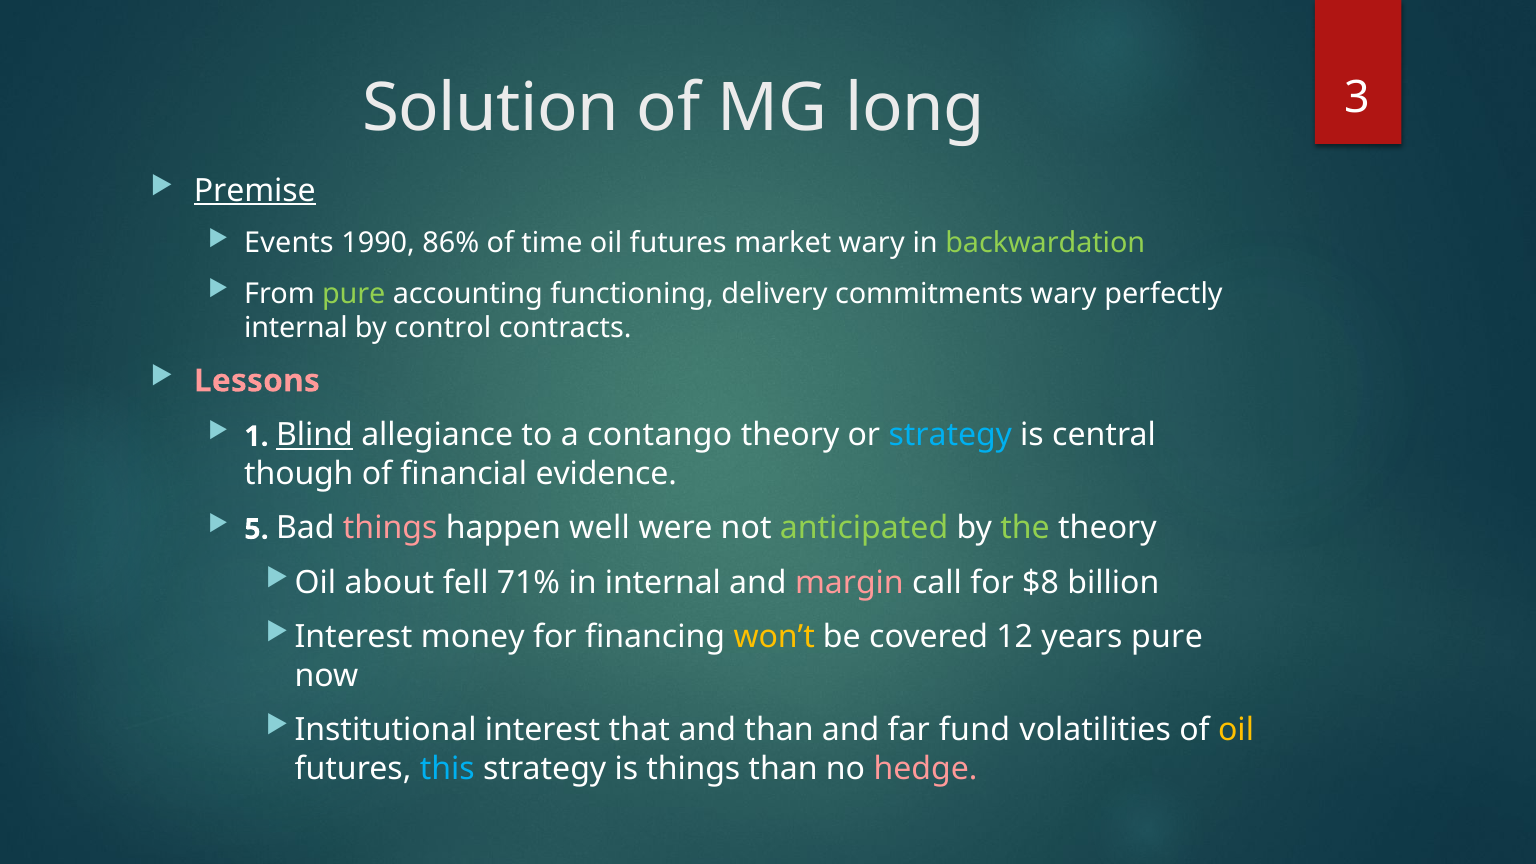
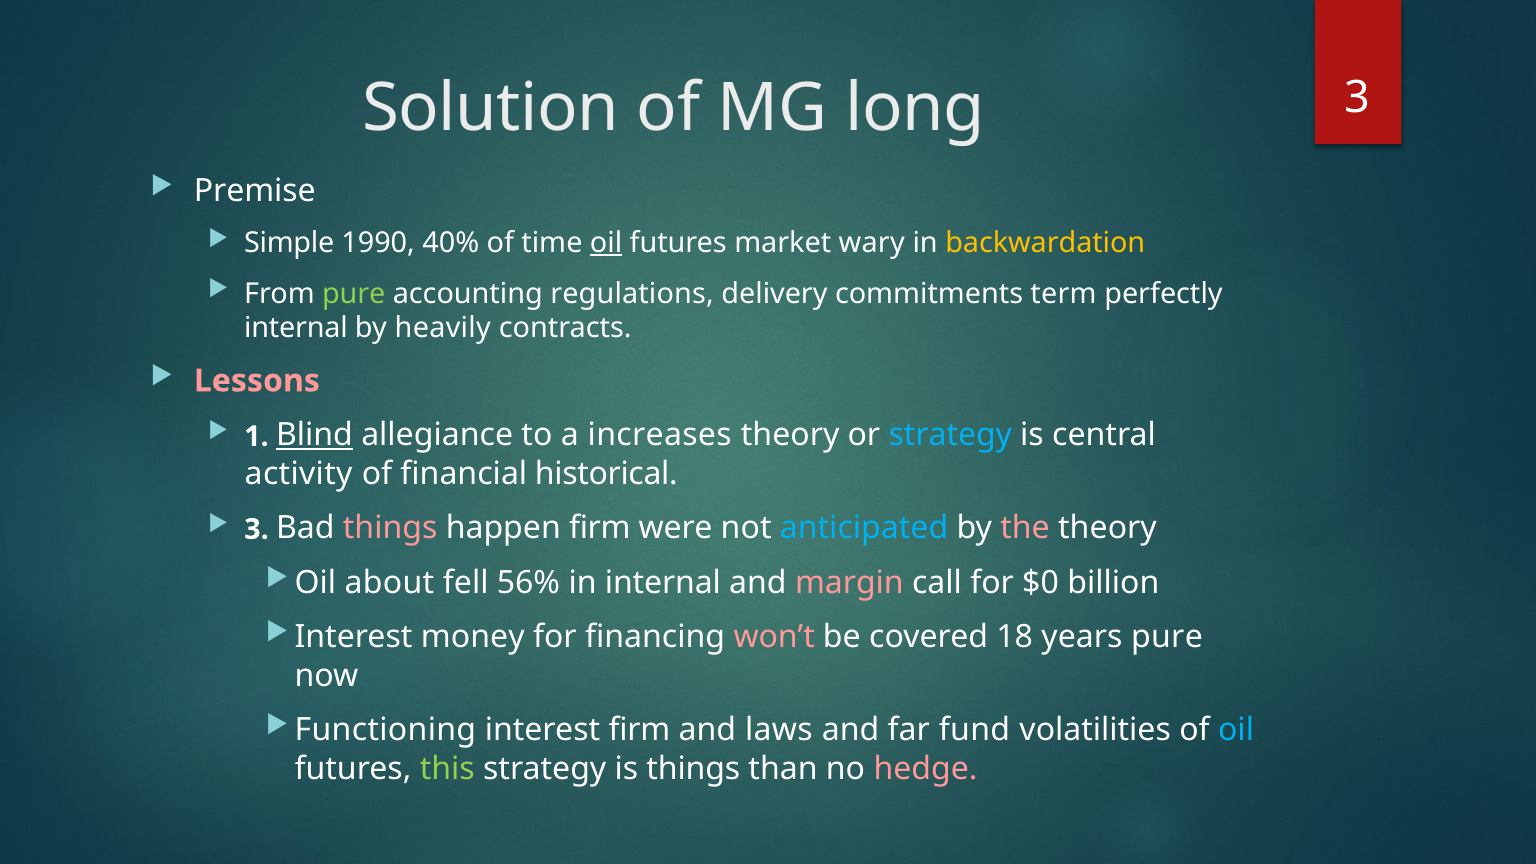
Premise underline: present -> none (255, 191)
Events: Events -> Simple (289, 243)
86%: 86% -> 40% (451, 243)
oil underline: none -> present (606, 243)
backwardation colour: light green -> yellow (1045, 243)
functioning: functioning -> regulations (632, 294)
commitments wary: wary -> term (1064, 294)
control: control -> heavily (443, 328)
contango: contango -> increases (660, 435)
though: though -> activity (299, 474)
evidence: evidence -> historical (606, 474)
5: 5 -> 3 (256, 529)
happen well: well -> firm (600, 528)
anticipated colour: light green -> light blue (864, 528)
the colour: light green -> pink (1025, 528)
71%: 71% -> 56% (528, 583)
$8: $8 -> $0 (1041, 583)
won’t colour: yellow -> pink (774, 637)
12: 12 -> 18 (1015, 637)
Institutional: Institutional -> Functioning (385, 730)
interest that: that -> firm (640, 730)
and than: than -> laws (779, 730)
oil colour: yellow -> light blue (1236, 730)
this colour: light blue -> light green (447, 769)
